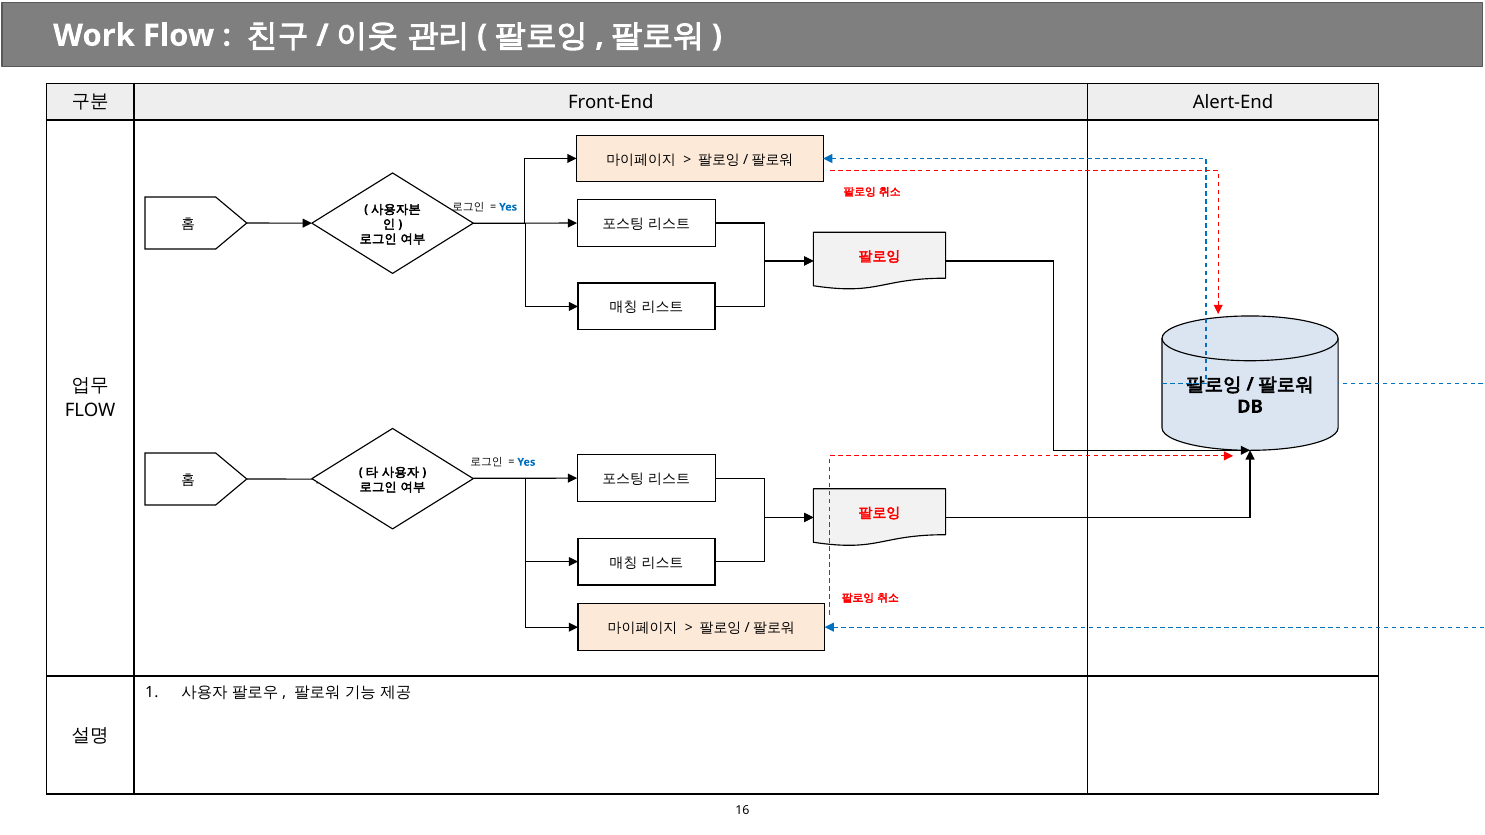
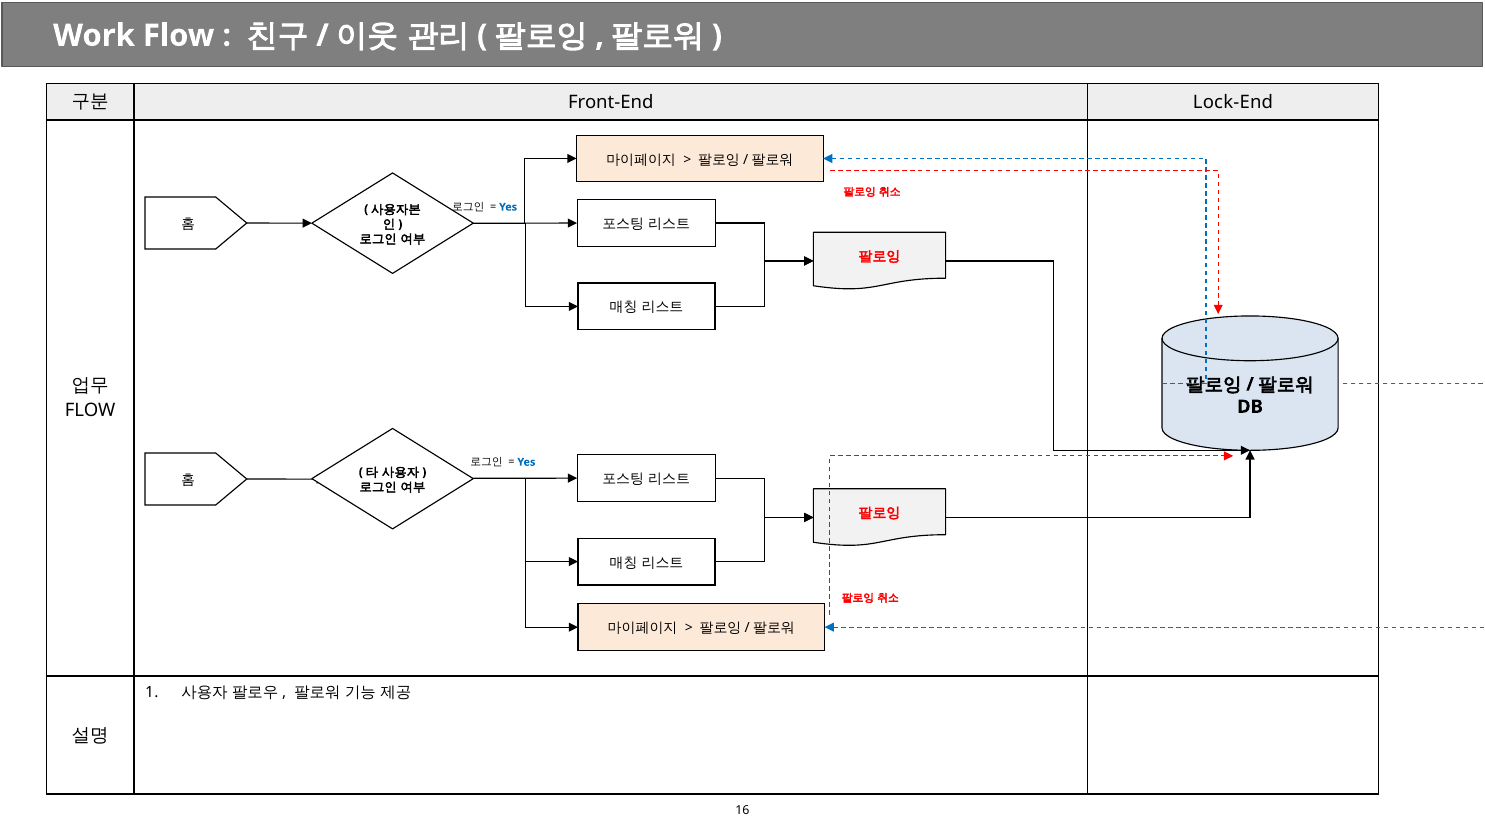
Alert-End: Alert-End -> Lock-End (1233, 103)
